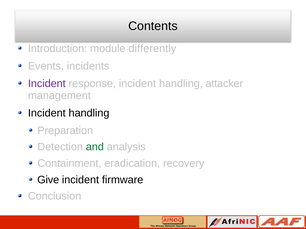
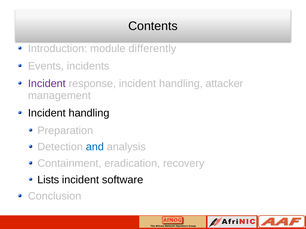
and colour: green -> blue (95, 147)
Give: Give -> Lists (48, 180)
firmware: firmware -> software (123, 180)
